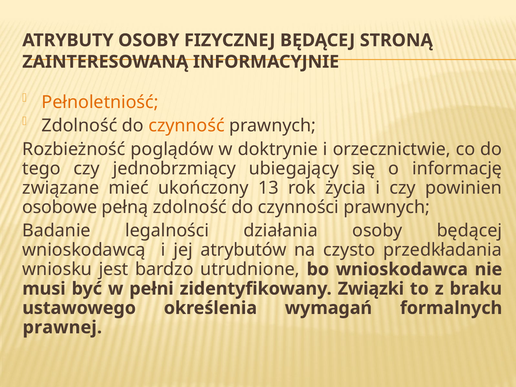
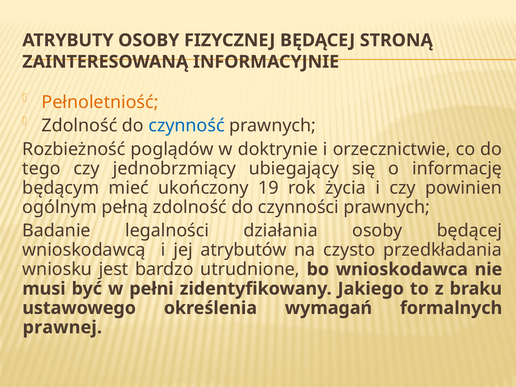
czynność colour: orange -> blue (187, 126)
związane: związane -> będącym (61, 188)
13: 13 -> 19 (268, 188)
osobowe: osobowe -> ogólnym (60, 207)
Związki: Związki -> Jakiego (371, 289)
